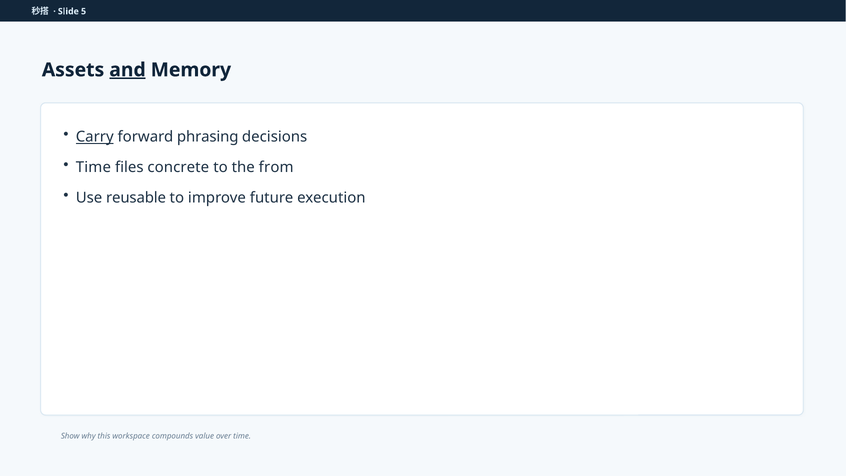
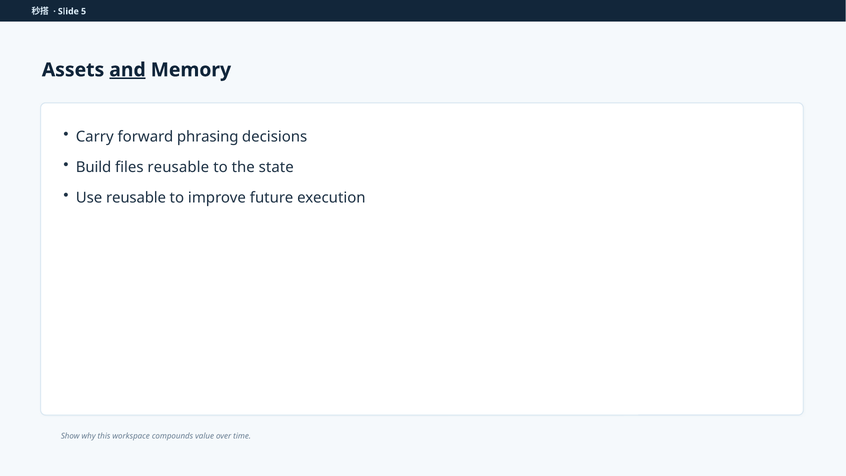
Carry underline: present -> none (95, 137)
Time: Time -> Build (94, 167)
files concrete: concrete -> reusable (178, 167)
from: from -> state (276, 167)
